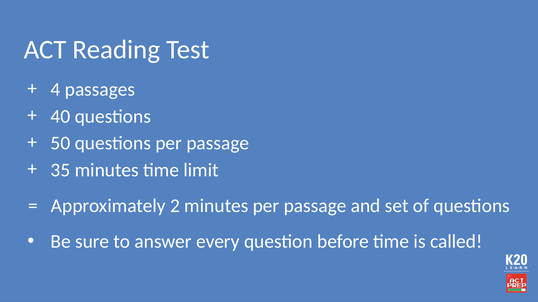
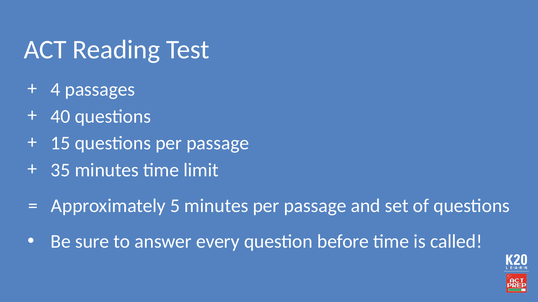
50: 50 -> 15 (60, 143)
2: 2 -> 5 (175, 206)
